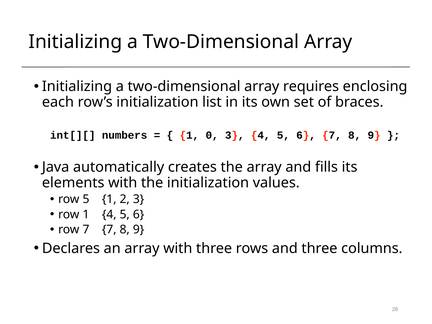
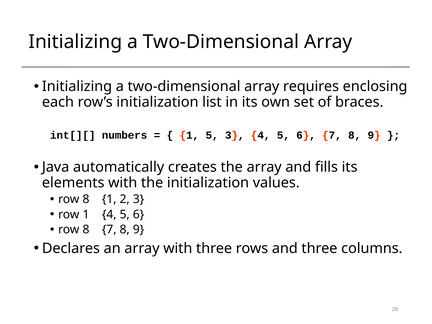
1 0: 0 -> 5 (212, 135)
5: 5 -> 8 (86, 199)
7: 7 -> 8 (86, 230)
